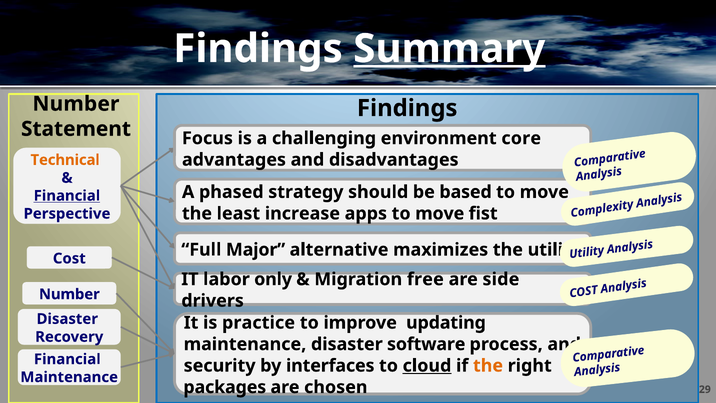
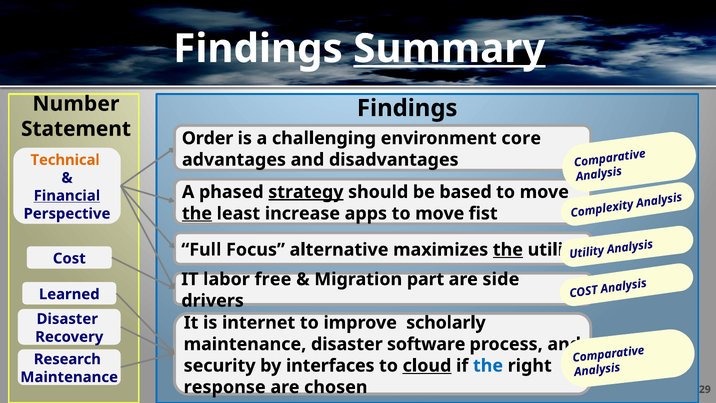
Focus: Focus -> Order (208, 138)
strategy underline: none -> present (306, 192)
the underline: none -> present (197, 213)
Major: Major -> Focus (255, 250)
the underline: none -> present (508, 250)
only: only -> free (273, 279)
free: free -> part (426, 279)
Number: Number -> Learned (69, 294)
practice: practice -> internet (259, 323)
updating: updating -> scholarly (446, 323)
Financial: Financial -> Research (67, 359)
the colour: orange -> blue (488, 366)
packages: packages -> response (225, 387)
